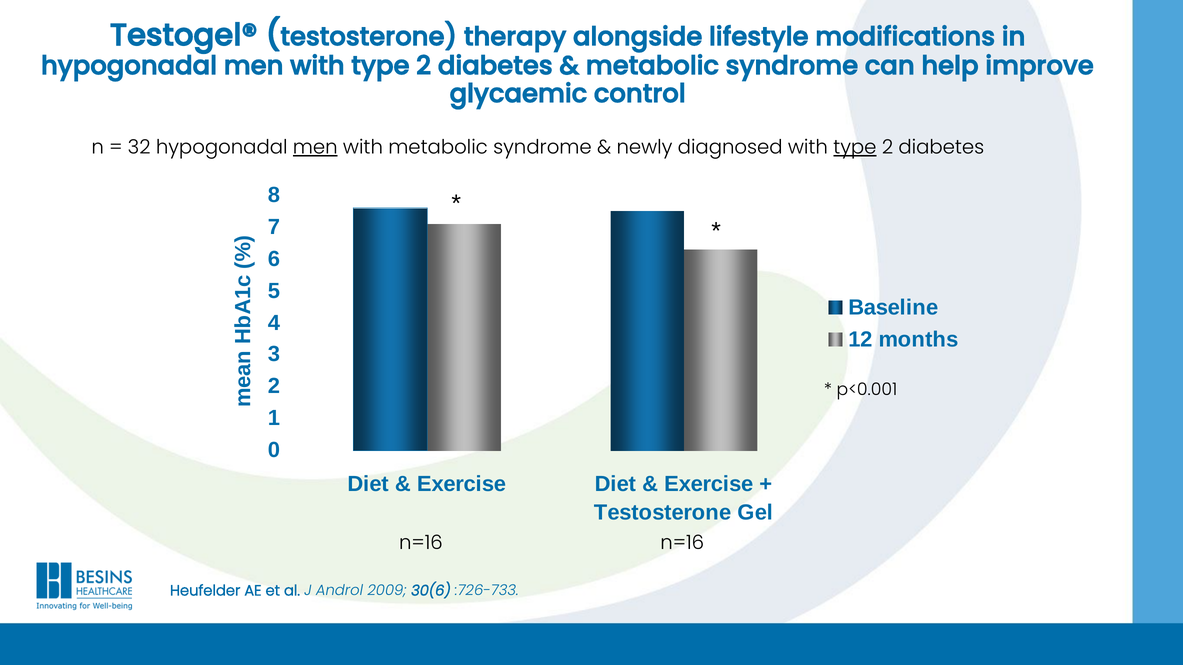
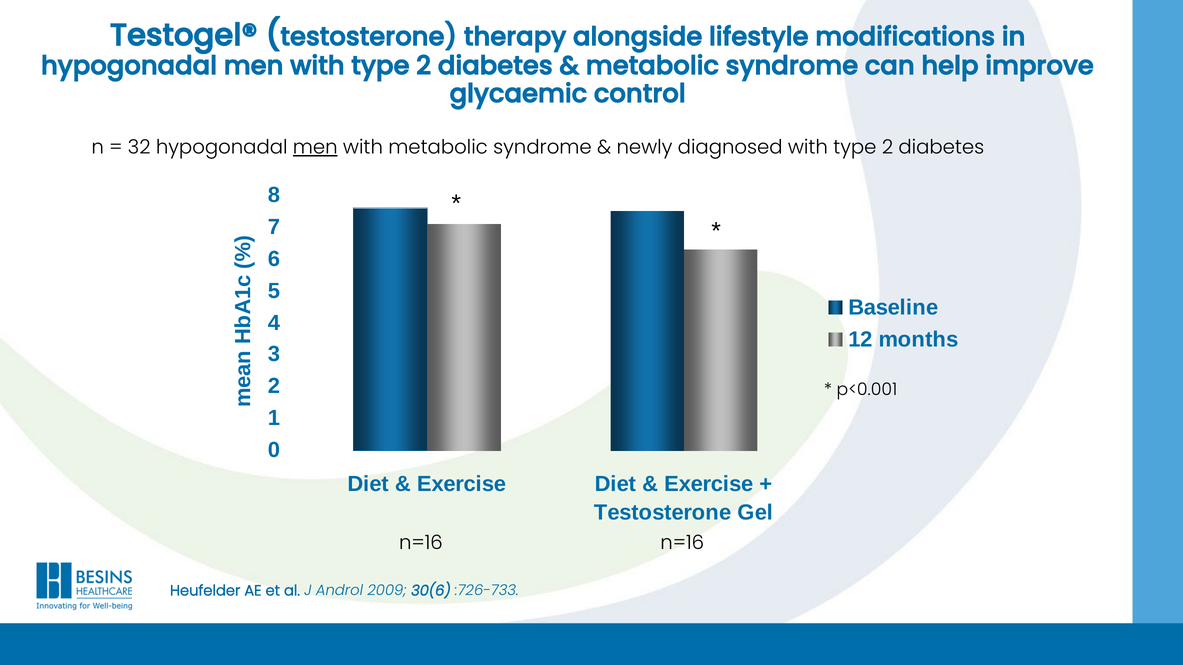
type underline: present -> none (855, 147)
